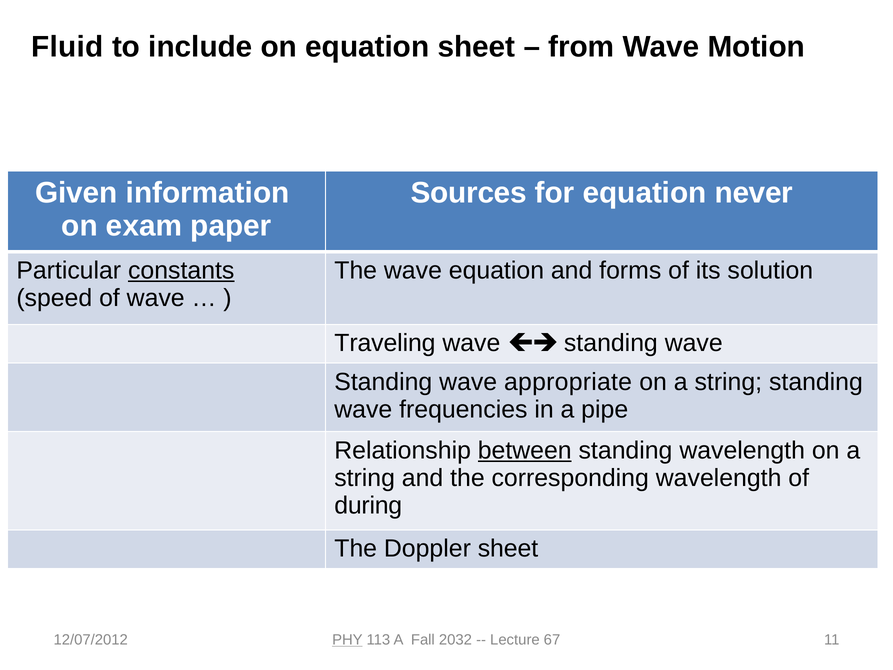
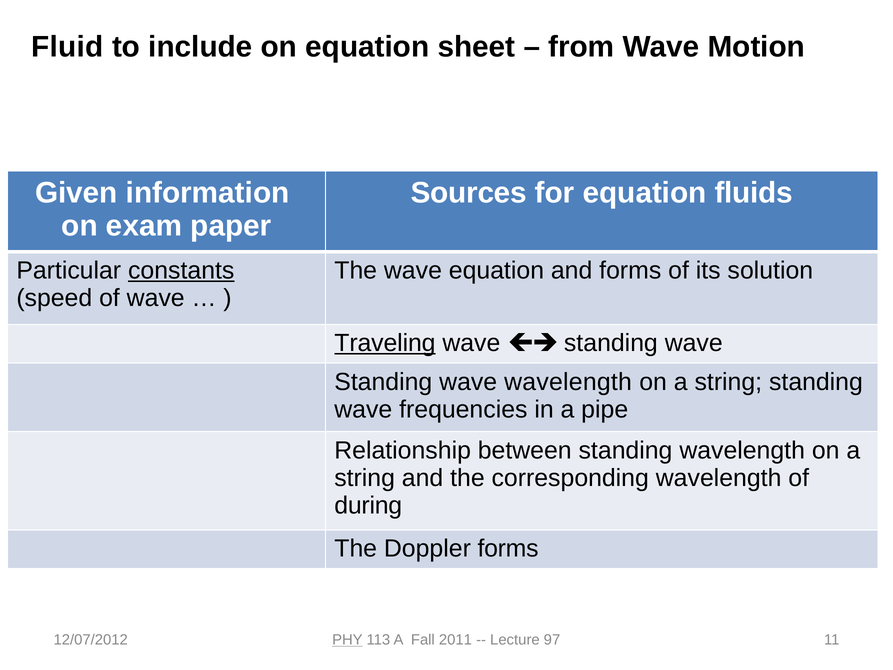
never: never -> fluids (754, 193)
Traveling underline: none -> present (385, 343)
wave appropriate: appropriate -> wavelength (568, 382)
between underline: present -> none (525, 450)
Doppler sheet: sheet -> forms (508, 548)
2032: 2032 -> 2011 (455, 640)
67: 67 -> 97 (552, 640)
